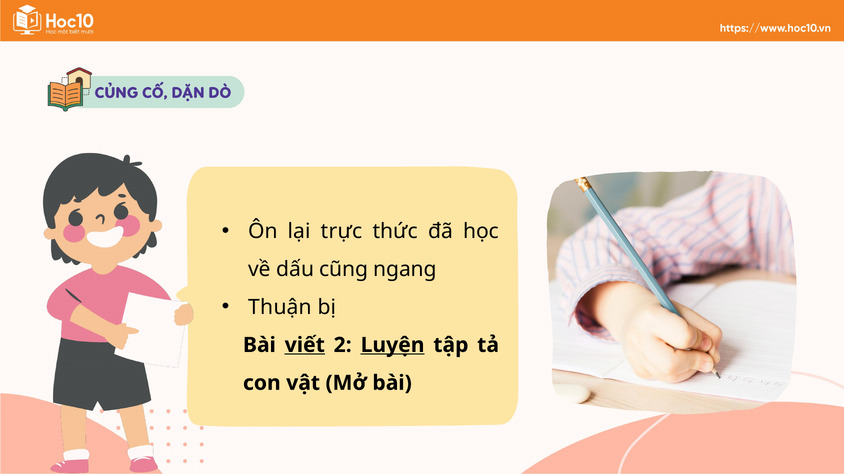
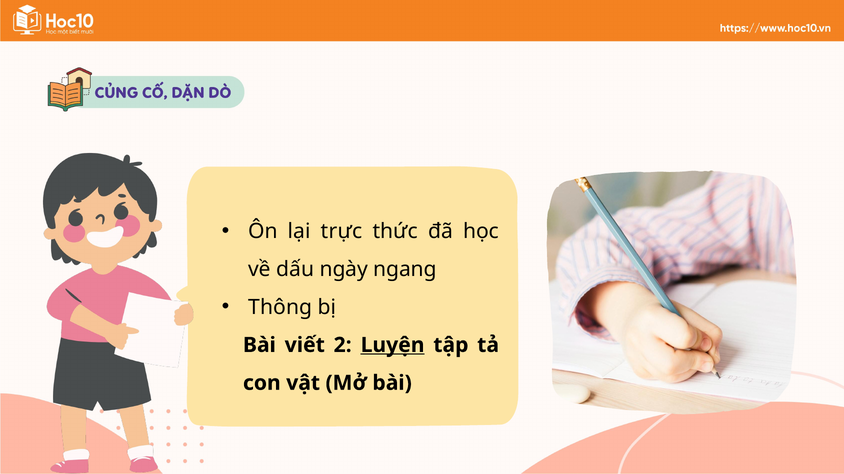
cũng: cũng -> ngày (344, 270)
Thuận: Thuận -> Thông (280, 308)
viết underline: present -> none (305, 346)
